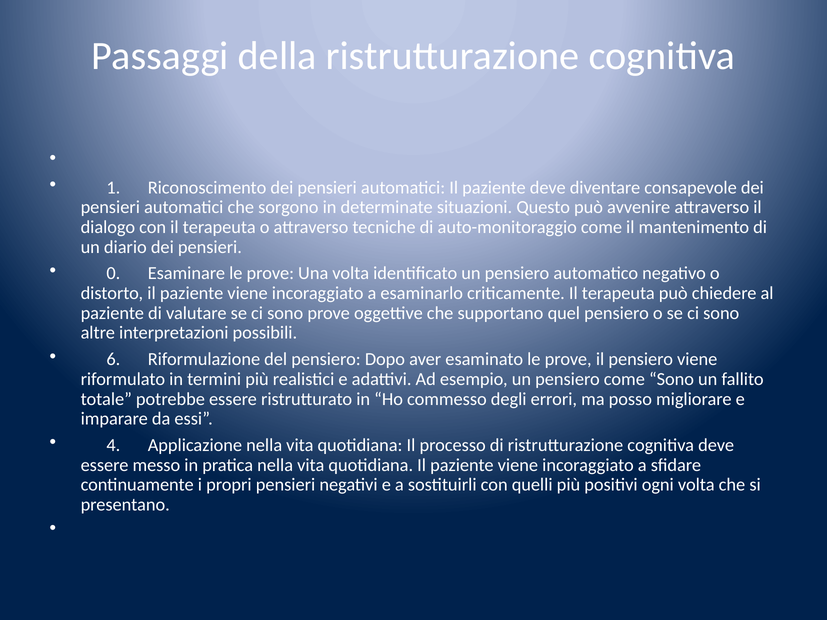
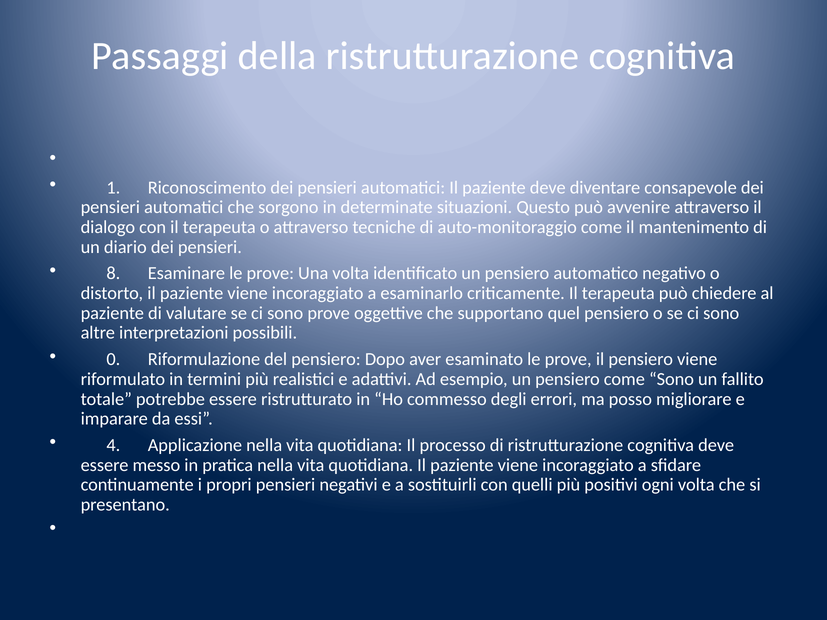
0: 0 -> 8 (113, 274)
6: 6 -> 0 (113, 359)
